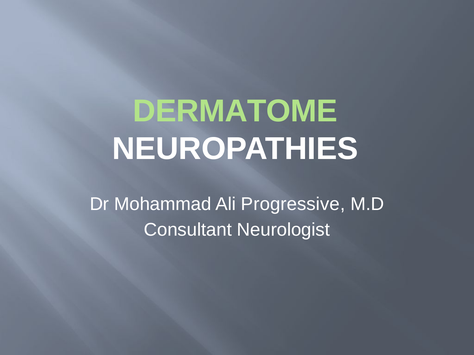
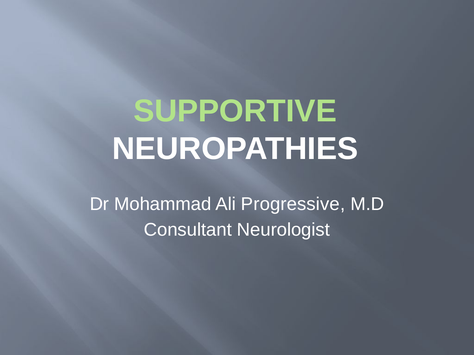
DERMATOME: DERMATOME -> SUPPORTIVE (235, 111)
